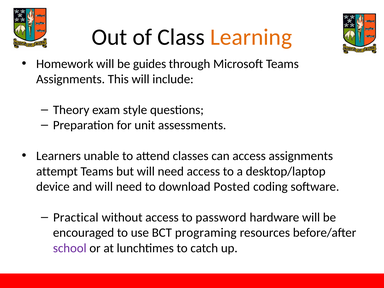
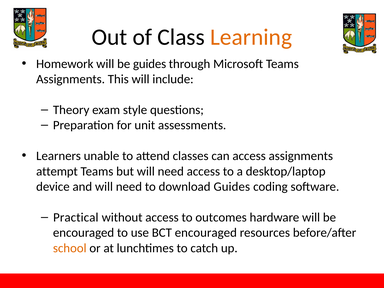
download Posted: Posted -> Guides (232, 187)
password: password -> outcomes (221, 217)
BCT programing: programing -> encouraged (206, 233)
school colour: purple -> orange (70, 248)
